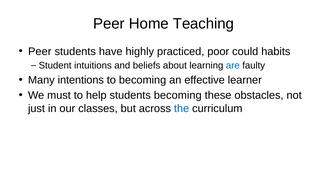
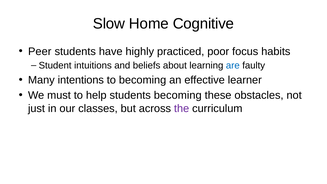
Peer: Peer -> Slow (109, 24)
Teaching: Teaching -> Cognitive (203, 24)
could: could -> focus (245, 51)
the colour: blue -> purple (182, 108)
